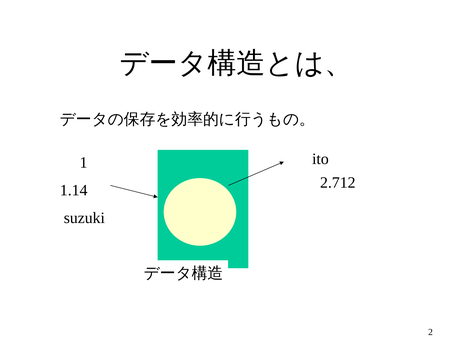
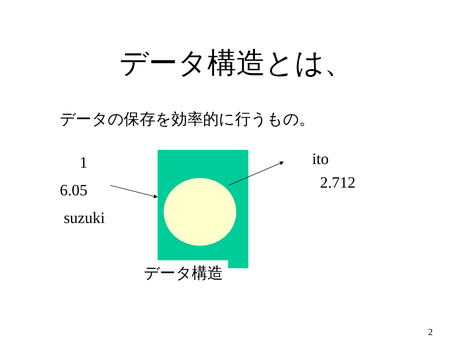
1.14: 1.14 -> 6.05 (74, 190)
